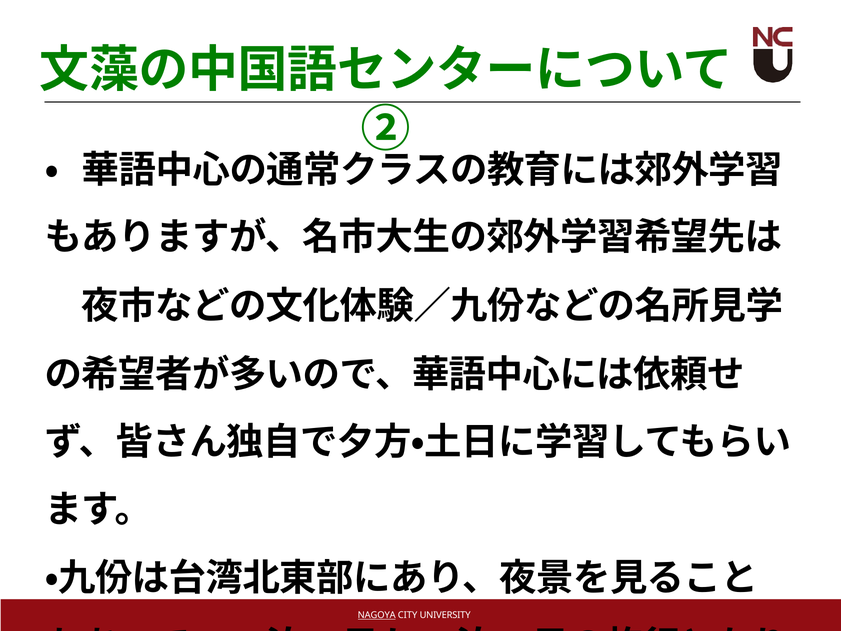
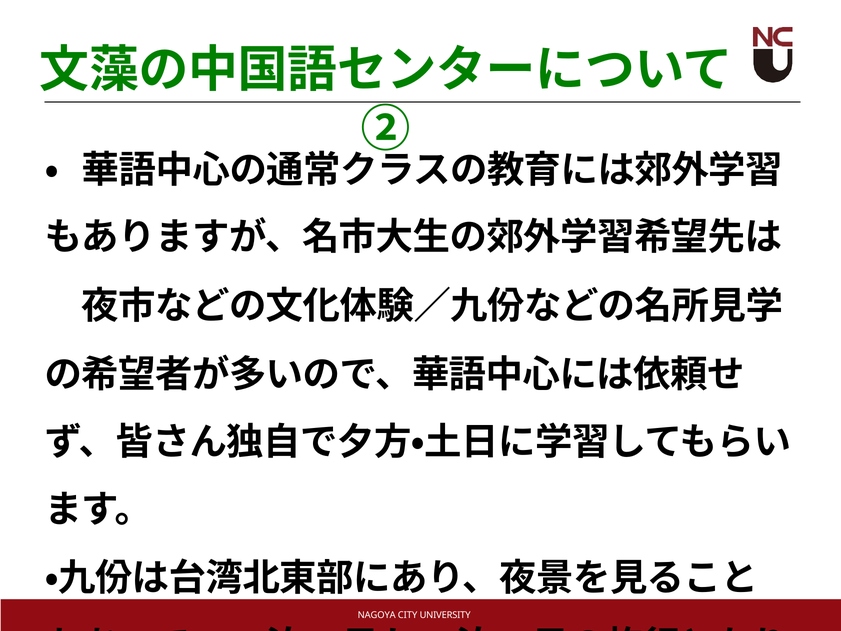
NAGOYA underline: present -> none (377, 615)
